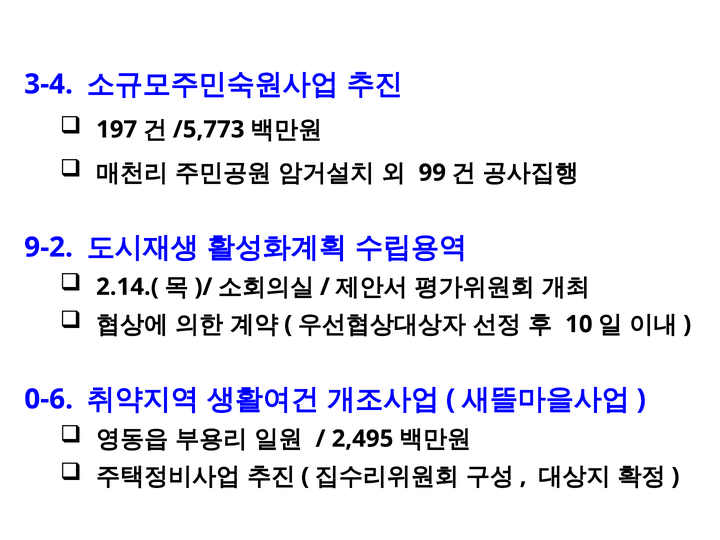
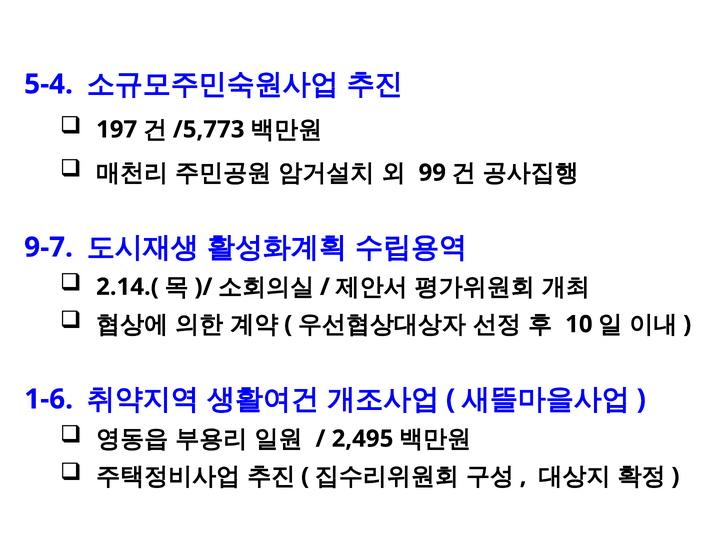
3-4: 3-4 -> 5-4 (49, 84)
9-2: 9-2 -> 9-7 (49, 247)
0-6: 0-6 -> 1-6 (49, 399)
